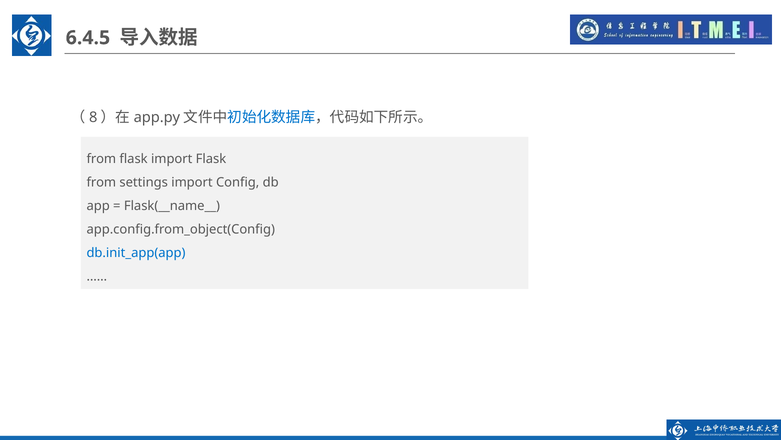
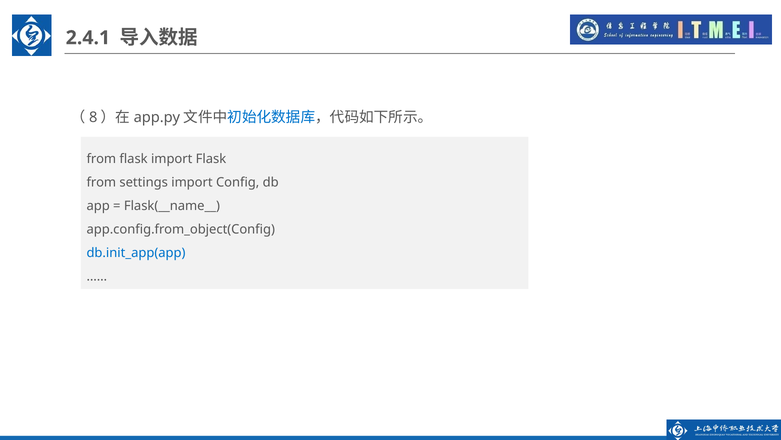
6.4.5: 6.4.5 -> 2.4.1 (88, 38)
